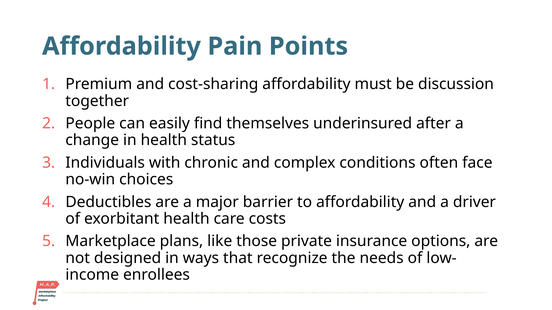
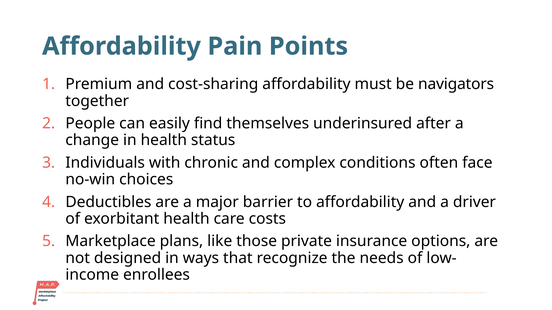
discussion: discussion -> navigators (456, 84)
